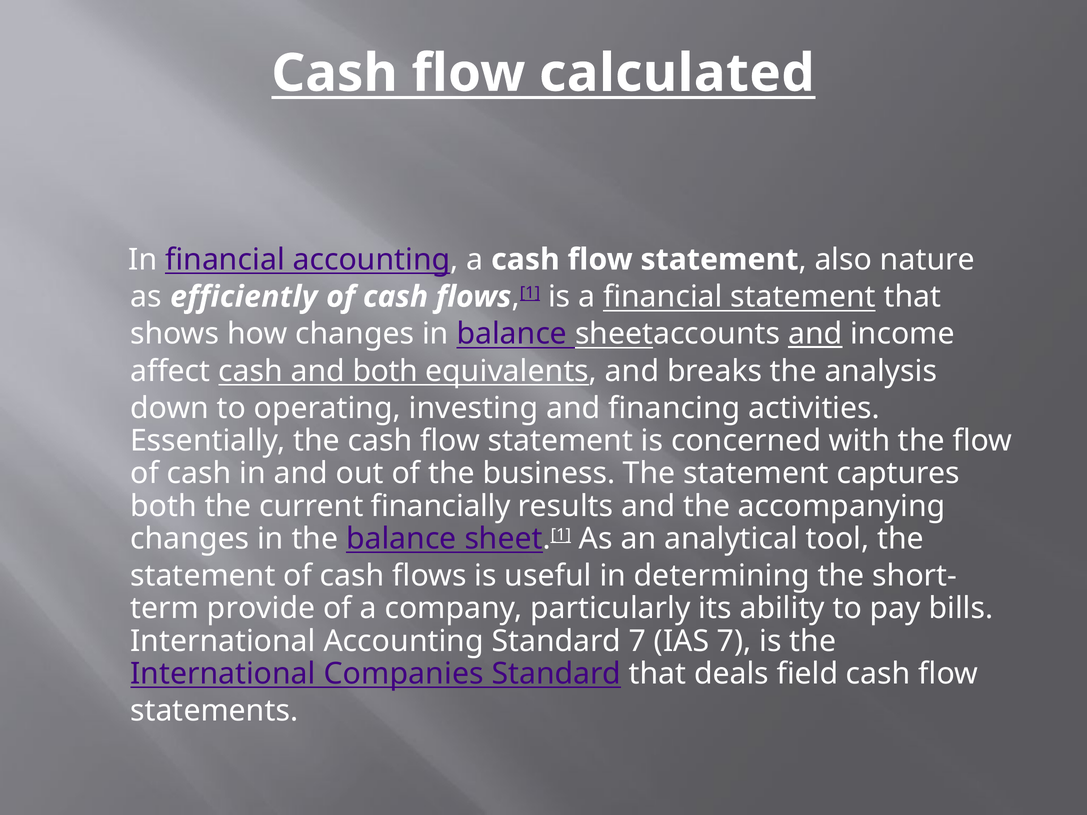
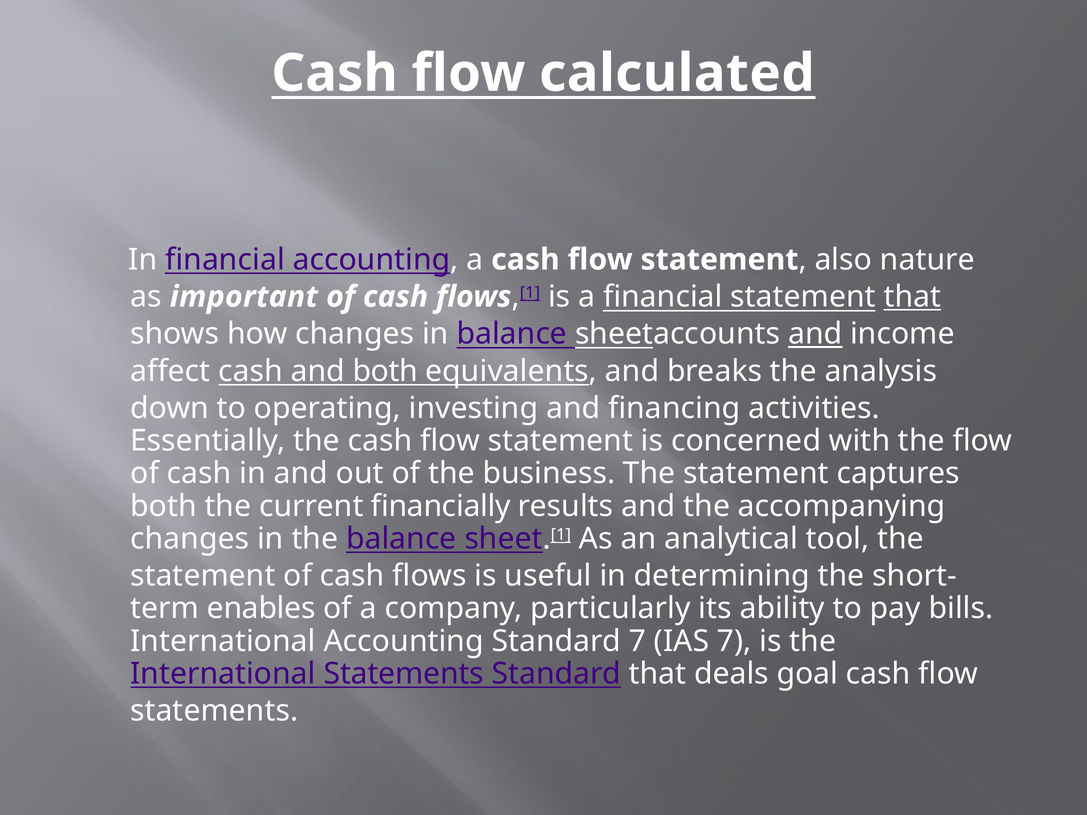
efficiently: efficiently -> important (244, 297)
that underline: none -> present (912, 297)
provide: provide -> enables (261, 609)
International Companies: Companies -> Statements (404, 674)
field: field -> goal (807, 674)
